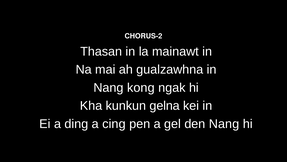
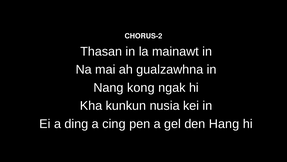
gelna: gelna -> nusia (165, 105)
den Nang: Nang -> Hang (224, 124)
